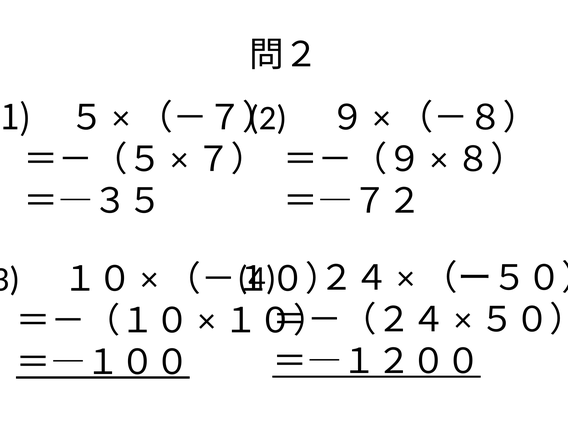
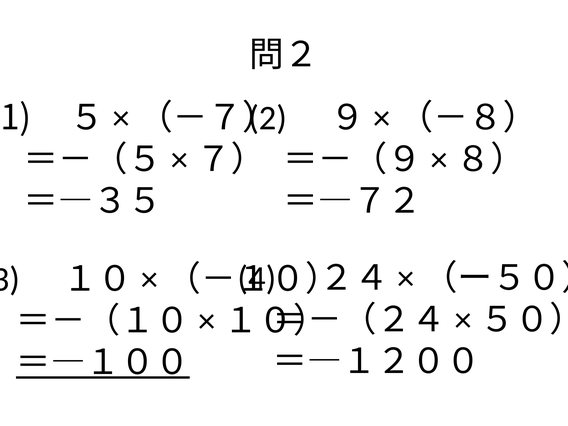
＝―１２００ underline: present -> none (376, 362)
